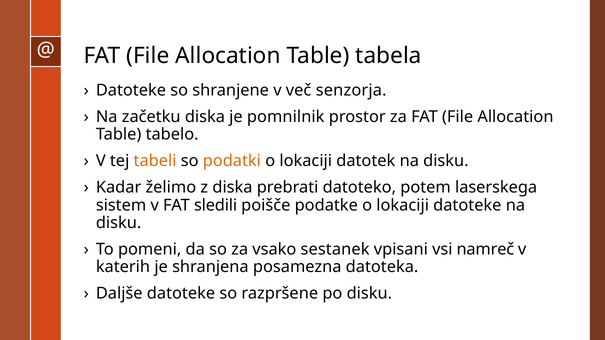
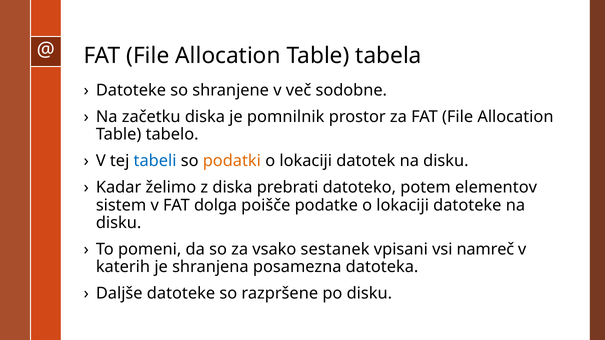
senzorja: senzorja -> sodobne (351, 90)
tabeli colour: orange -> blue (155, 161)
laserskega: laserskega -> elementov (496, 188)
sledili: sledili -> dolga (216, 205)
